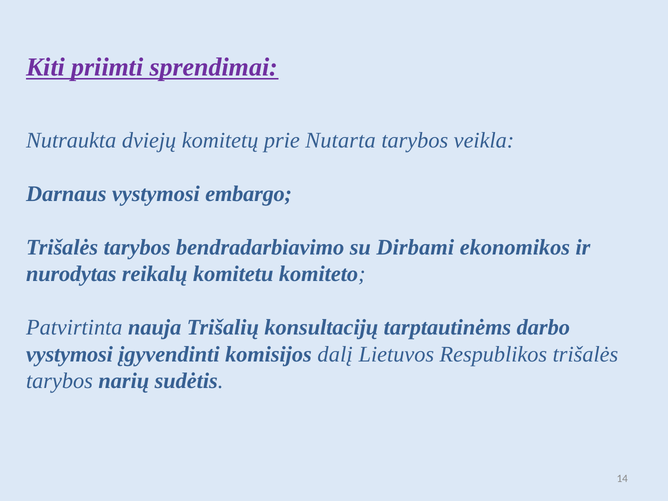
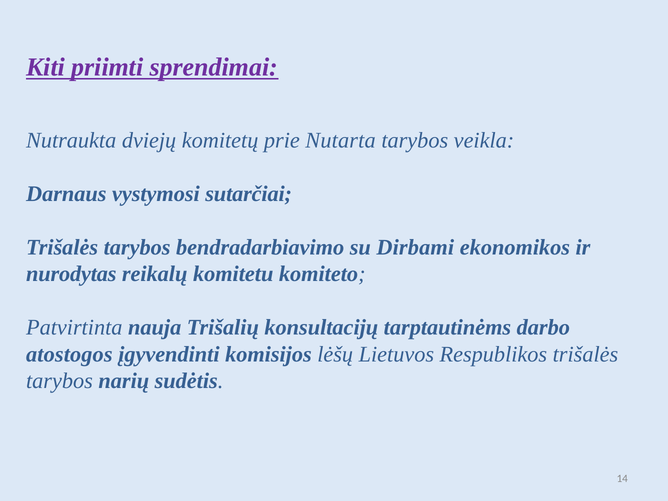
embargo: embargo -> sutarčiai (249, 194)
vystymosi: vystymosi -> atostogos (69, 354)
dalį: dalį -> lėšų (335, 354)
